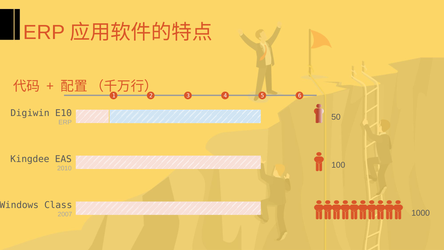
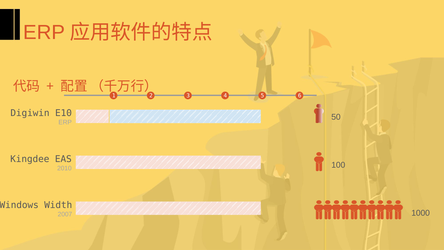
Class: Class -> Width (58, 205)
